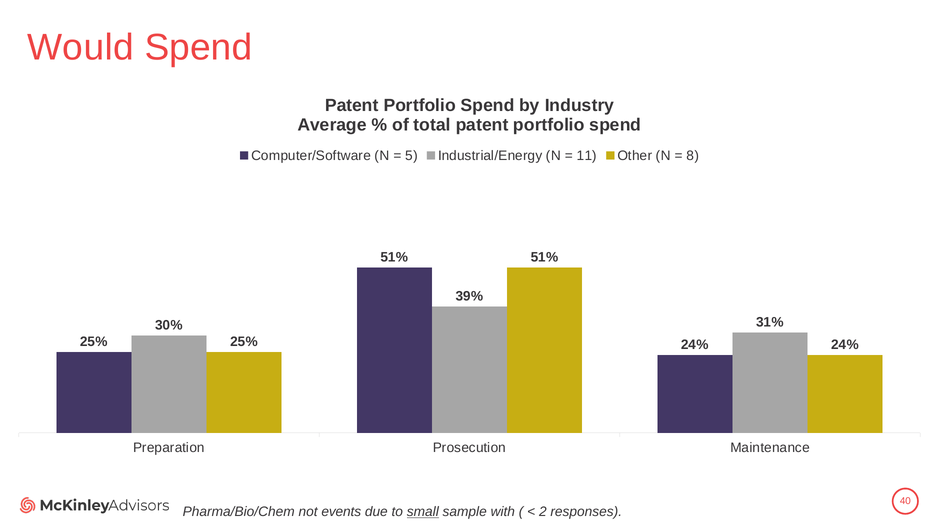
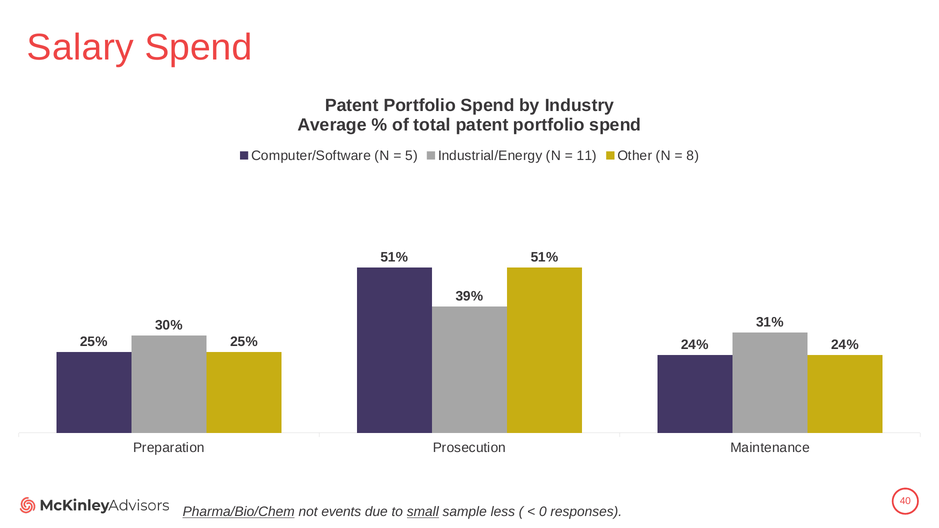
Would: Would -> Salary (80, 47)
Pharma/Bio/Chem underline: none -> present (239, 512)
with: with -> less (503, 512)
2: 2 -> 0 (543, 512)
